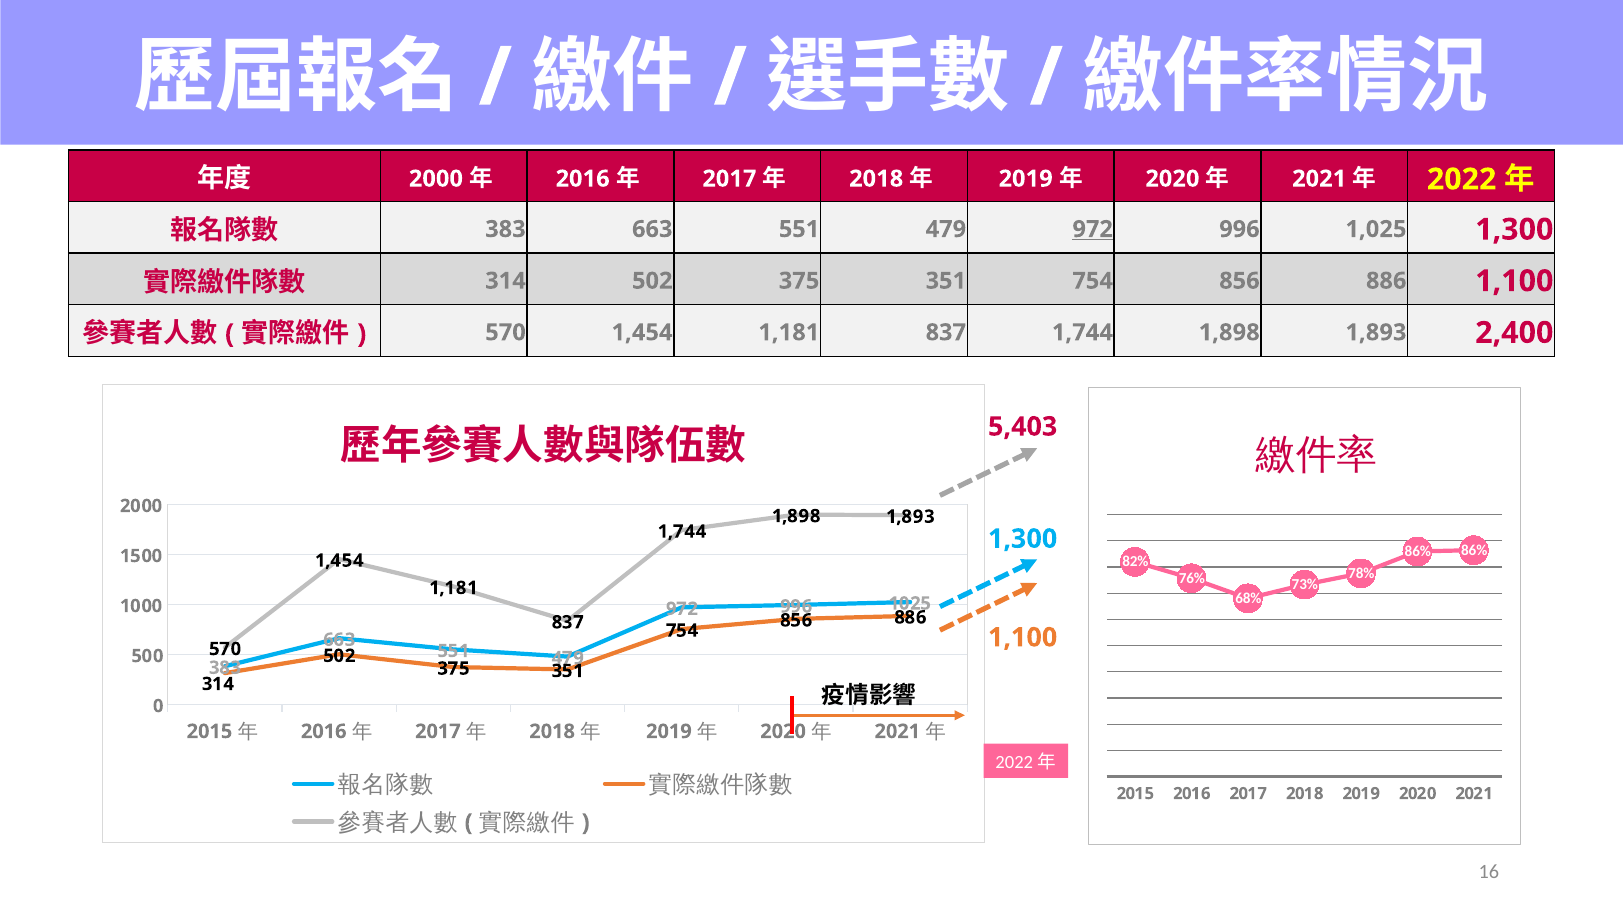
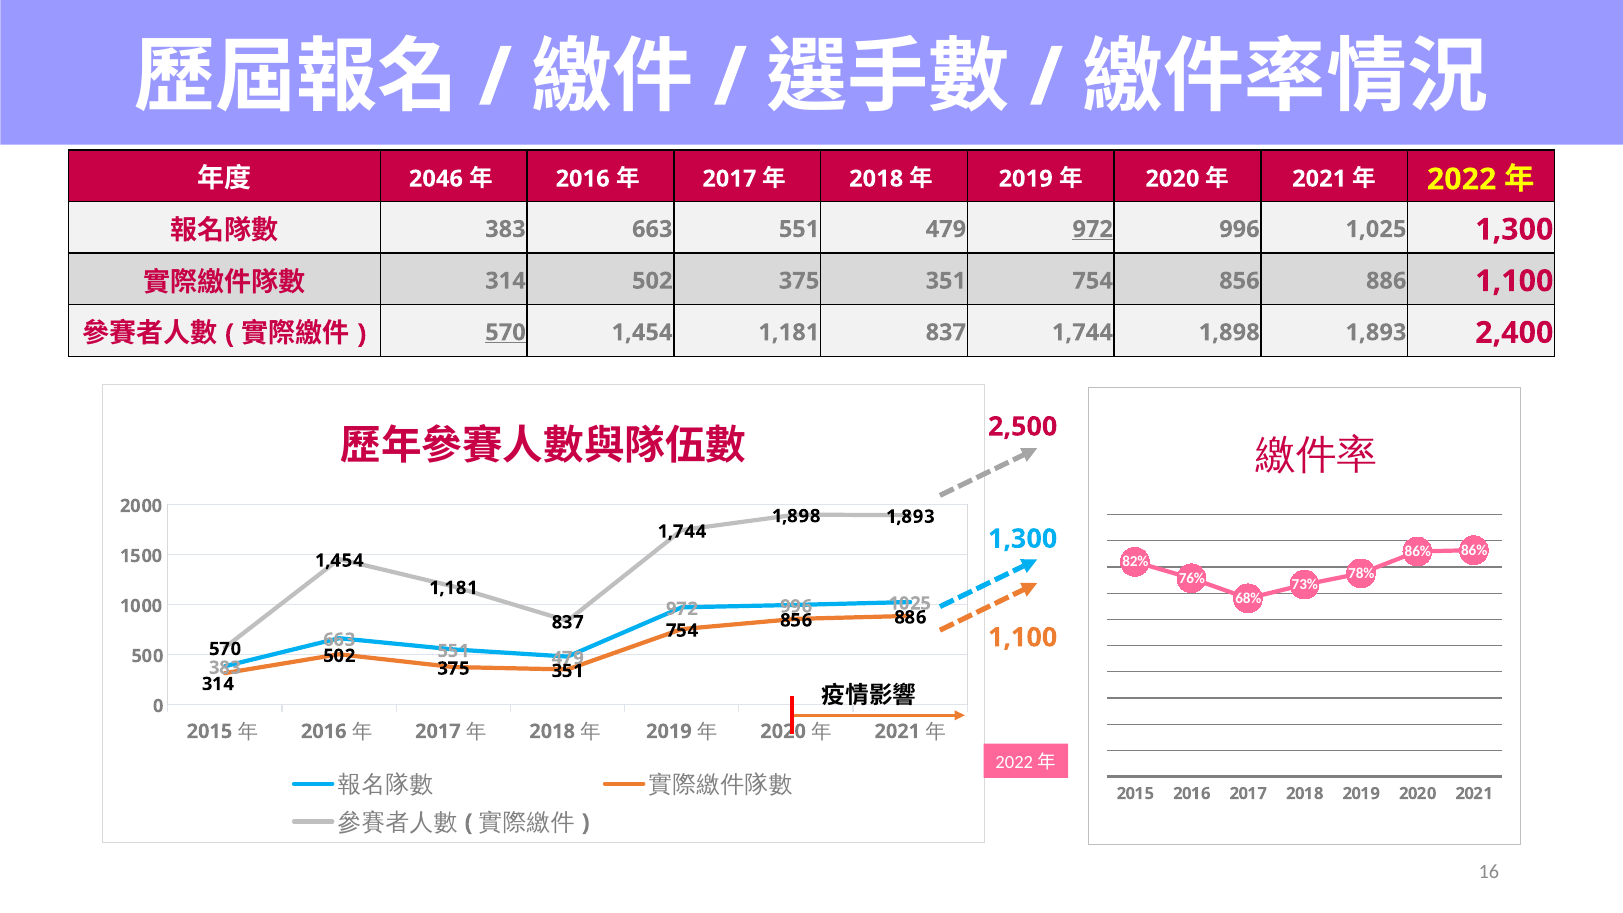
2000: 2000 -> 2046 (436, 179)
570 underline: none -> present (506, 332)
5,403: 5,403 -> 2,500 (1023, 427)
